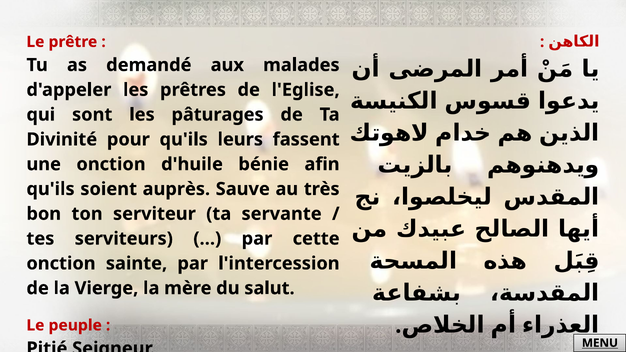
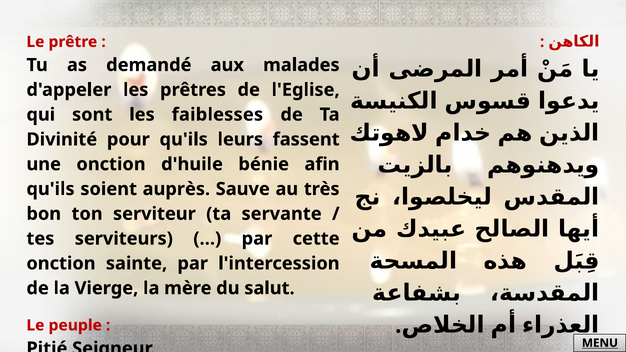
pâturages: pâturages -> faiblesses (217, 115)
